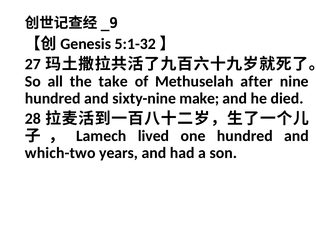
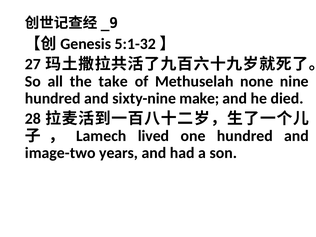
after: after -> none (257, 81)
which-two: which-two -> image-two (60, 153)
